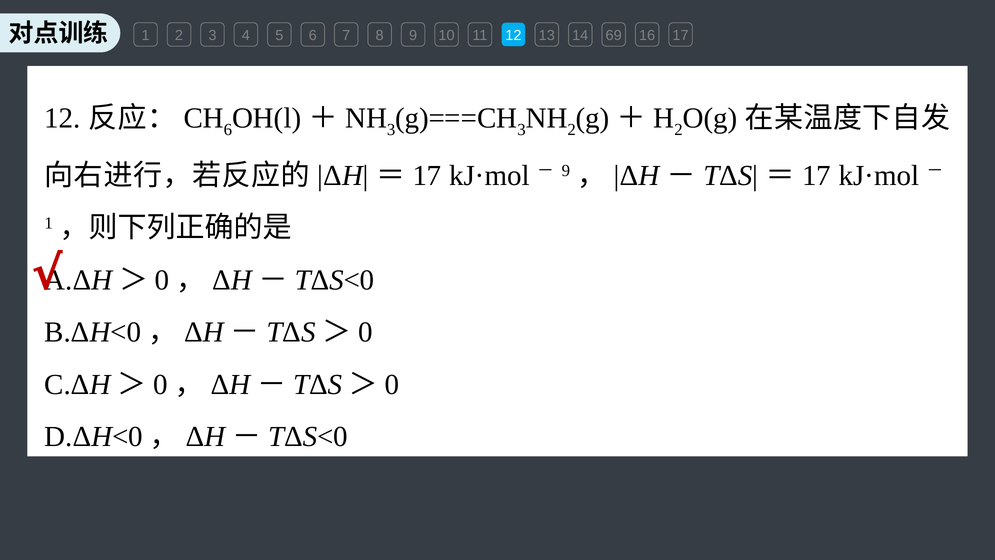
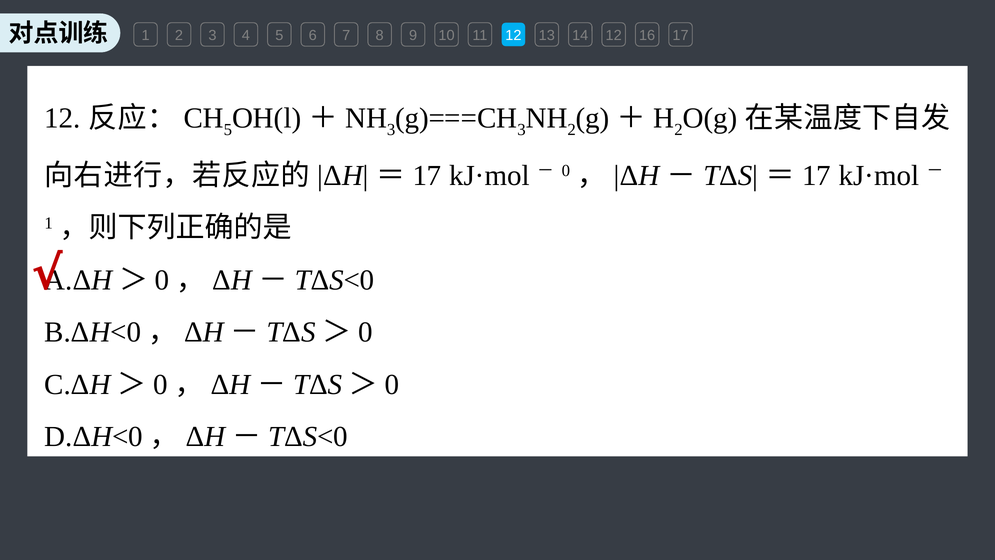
14 69: 69 -> 12 (614, 35)
6: 6 -> 5 (228, 130)
9: 9 -> 0 (566, 171)
